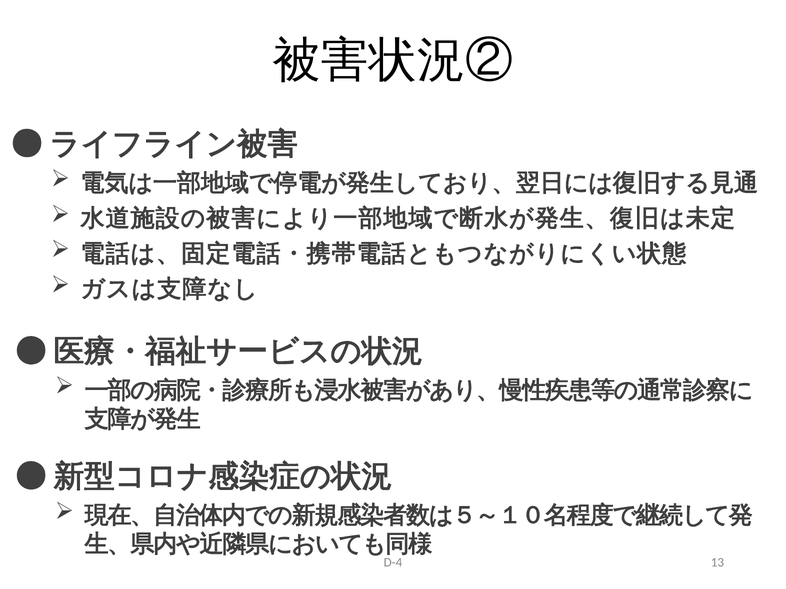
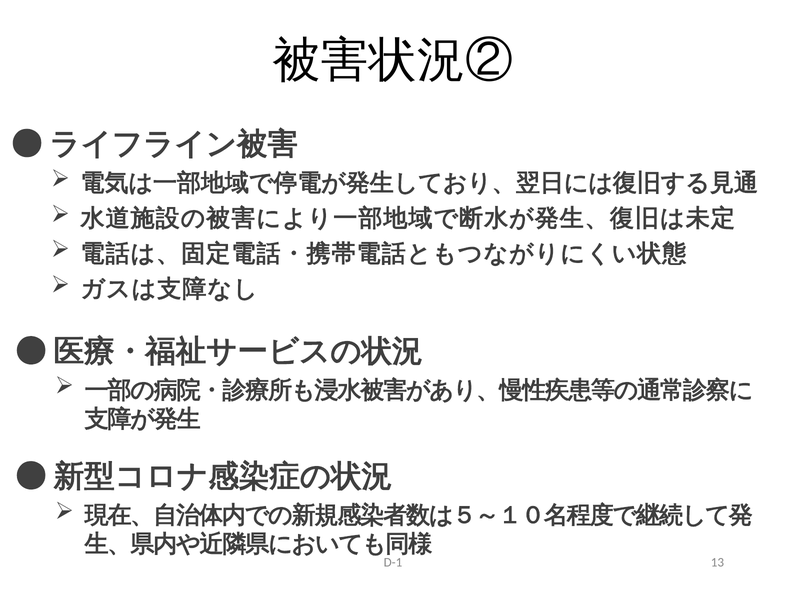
D-4: D-4 -> D-1 (393, 563)
